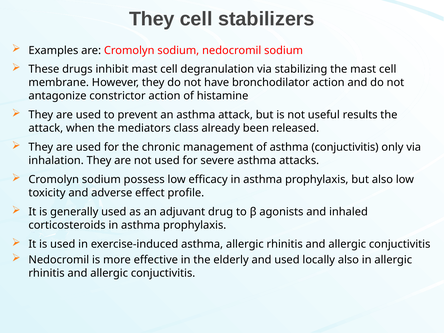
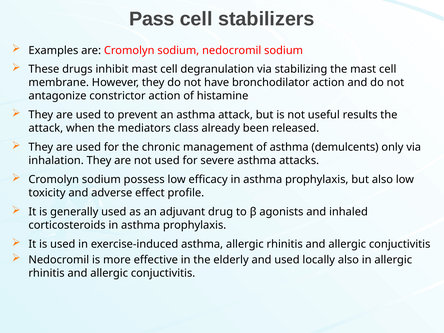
They: They -> Pass (152, 19)
asthma conjuctivitis: conjuctivitis -> demulcents (345, 147)
